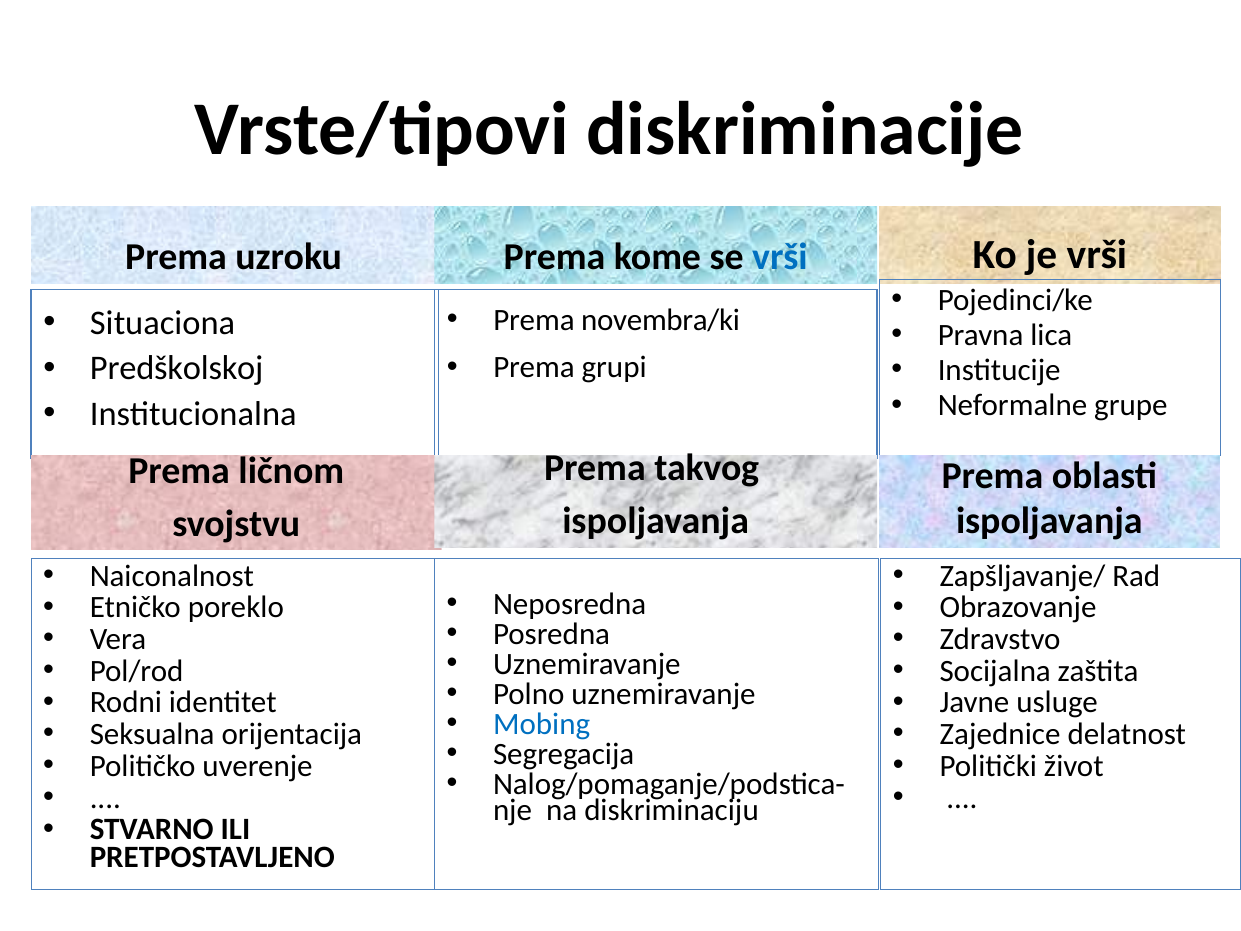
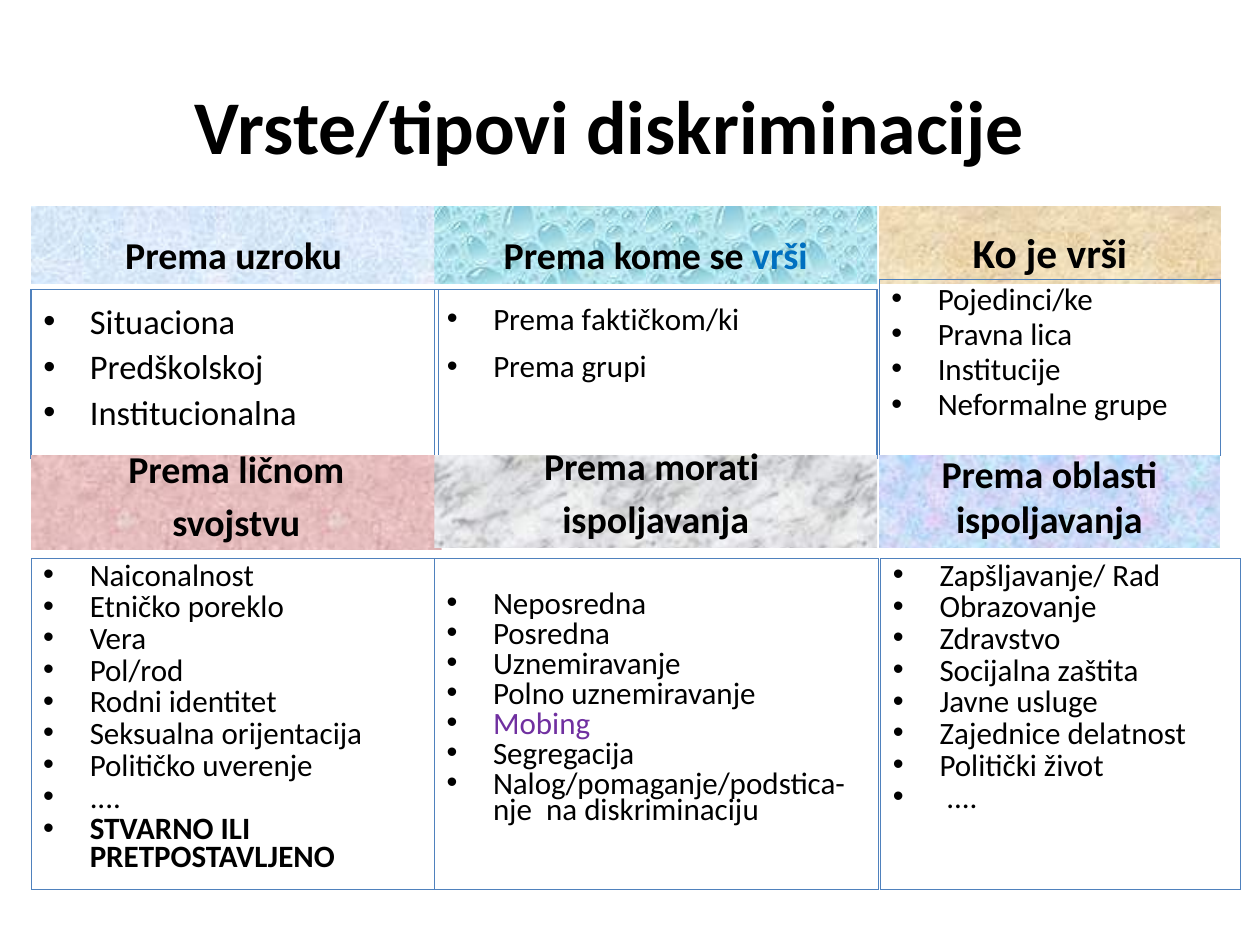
novembra/ki: novembra/ki -> faktičkom/ki (660, 320)
takvog: takvog -> morati (707, 468)
Mobing colour: blue -> purple (542, 724)
